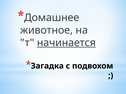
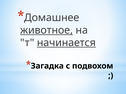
животное underline: none -> present (47, 30)
